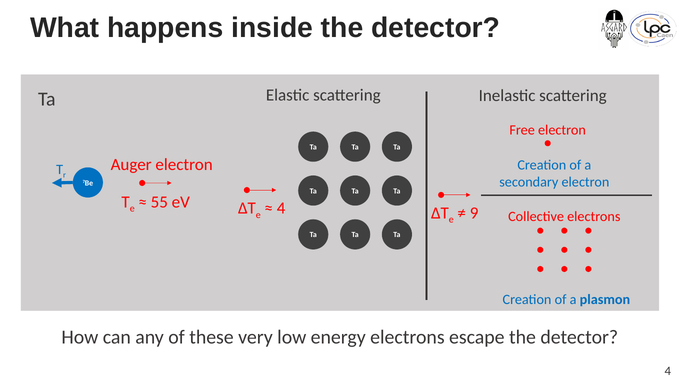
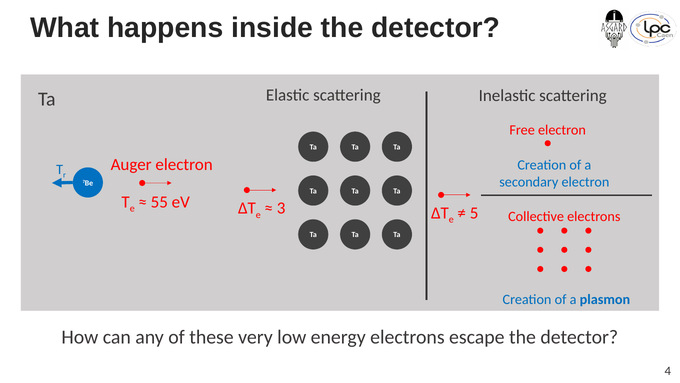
4: 4 -> 3 (281, 208)
9: 9 -> 5 (474, 213)
